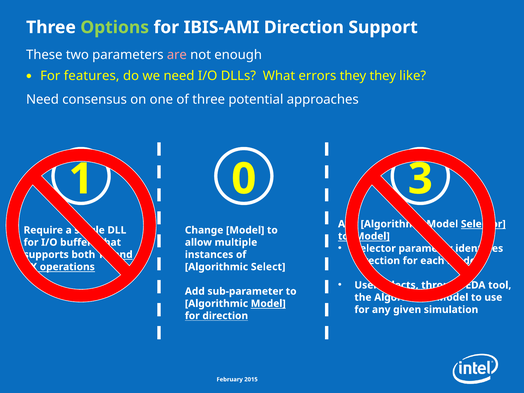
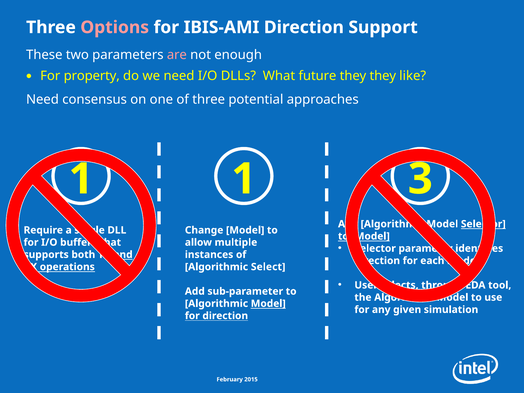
Options colour: light green -> pink (115, 27)
features: features -> property (92, 76)
errors: errors -> future (317, 76)
0: 0 -> 1 (244, 179)
